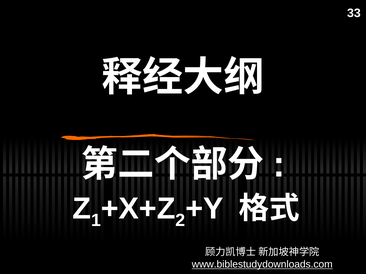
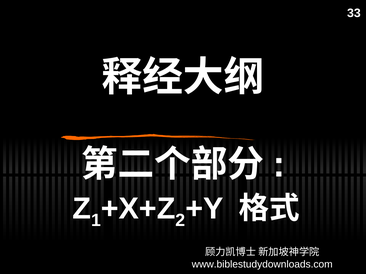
www.biblestudydownloads.com underline: present -> none (262, 265)
